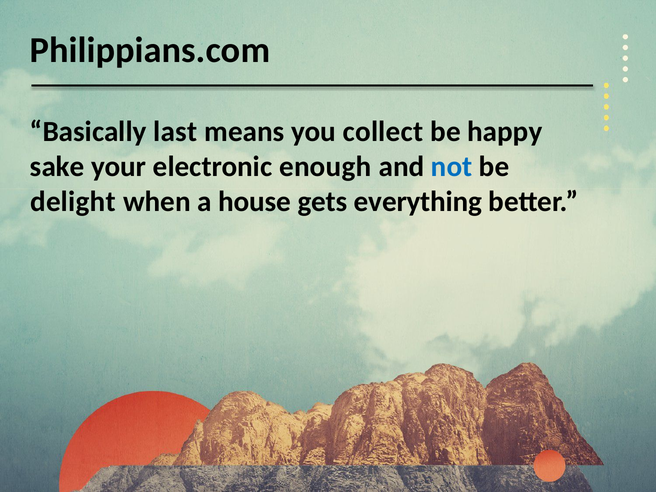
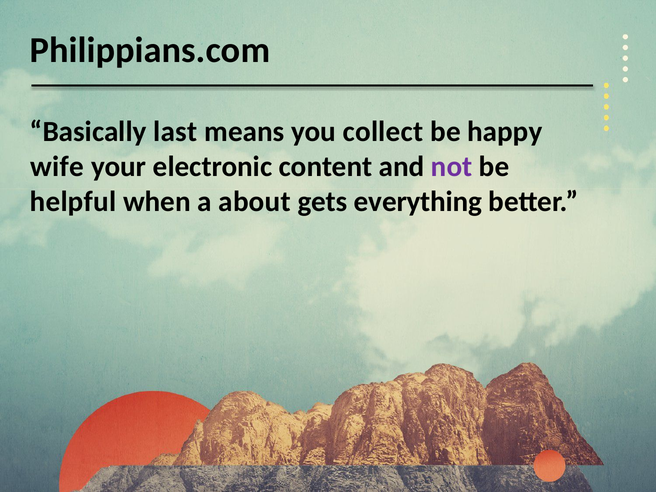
sake: sake -> wife (57, 167)
enough: enough -> content (326, 167)
not colour: blue -> purple (452, 167)
delight: delight -> helpful (73, 202)
house: house -> about (255, 202)
